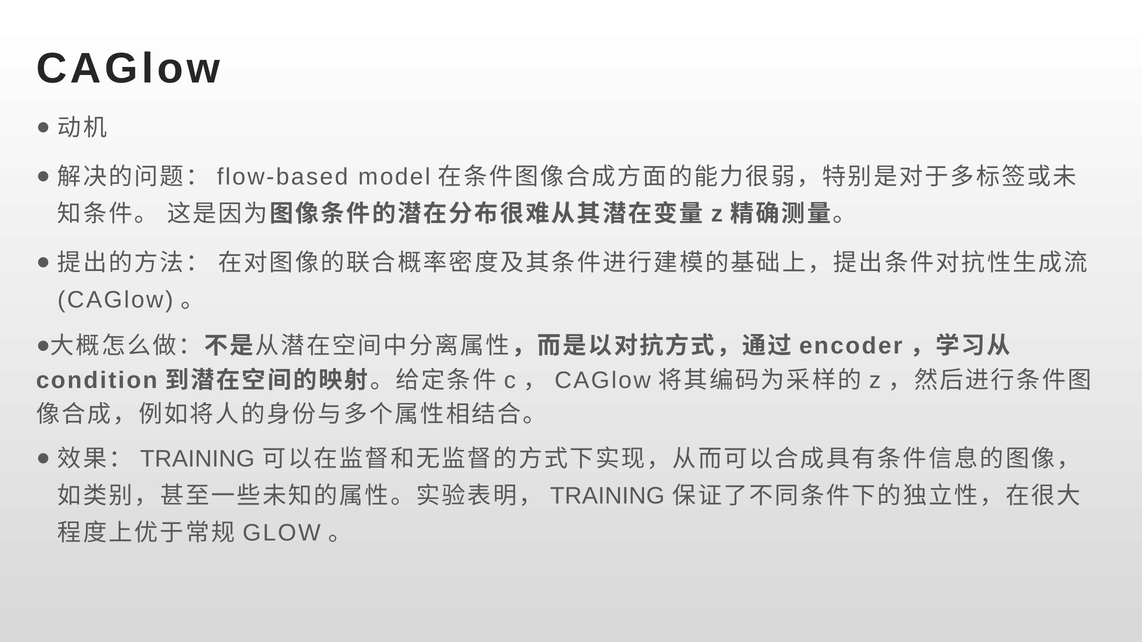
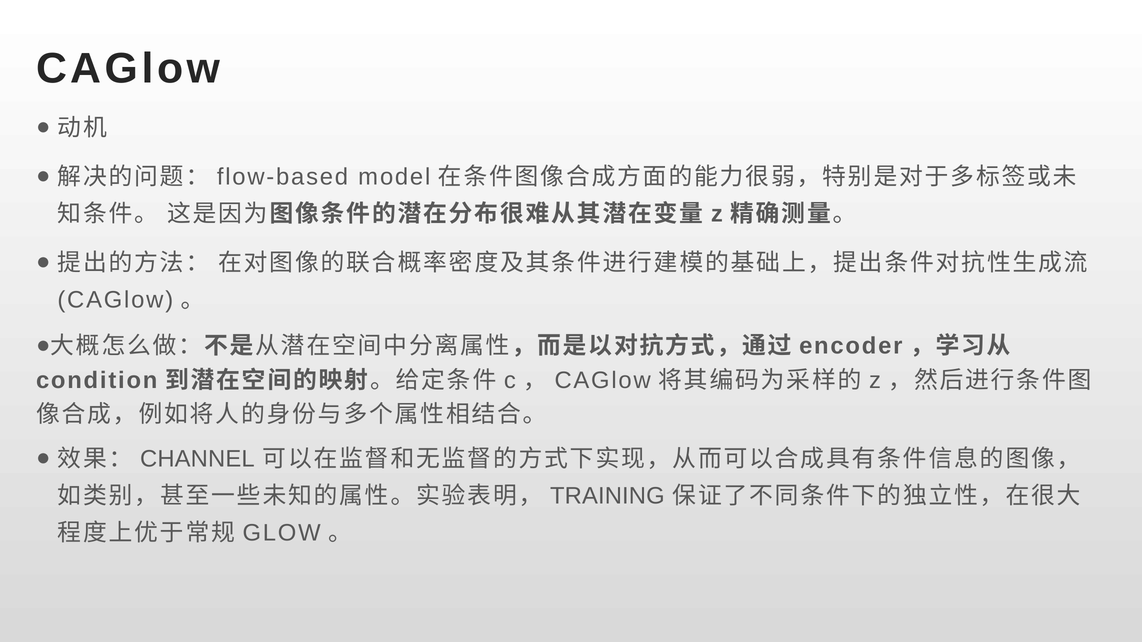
TRAINING: TRAINING -> CHANNEL (197, 459)
